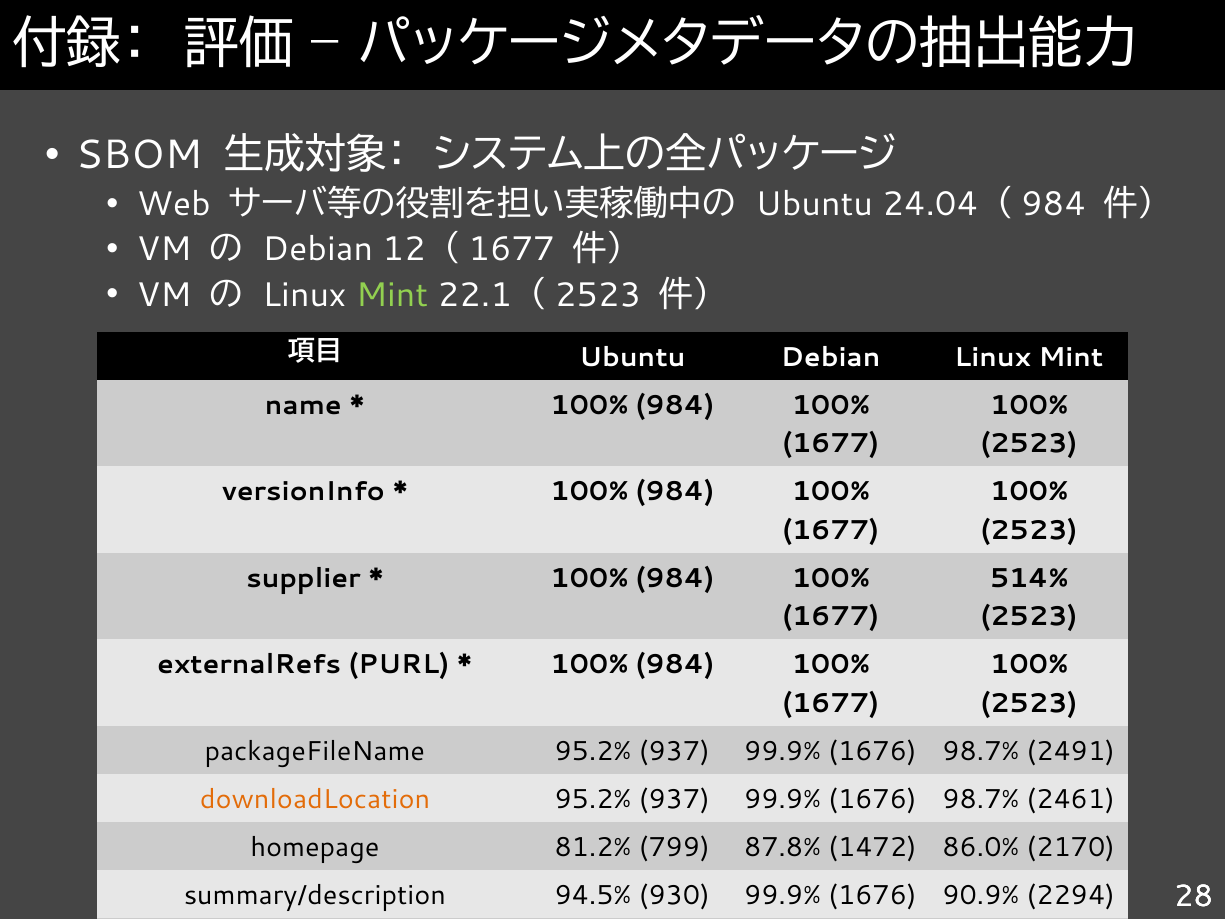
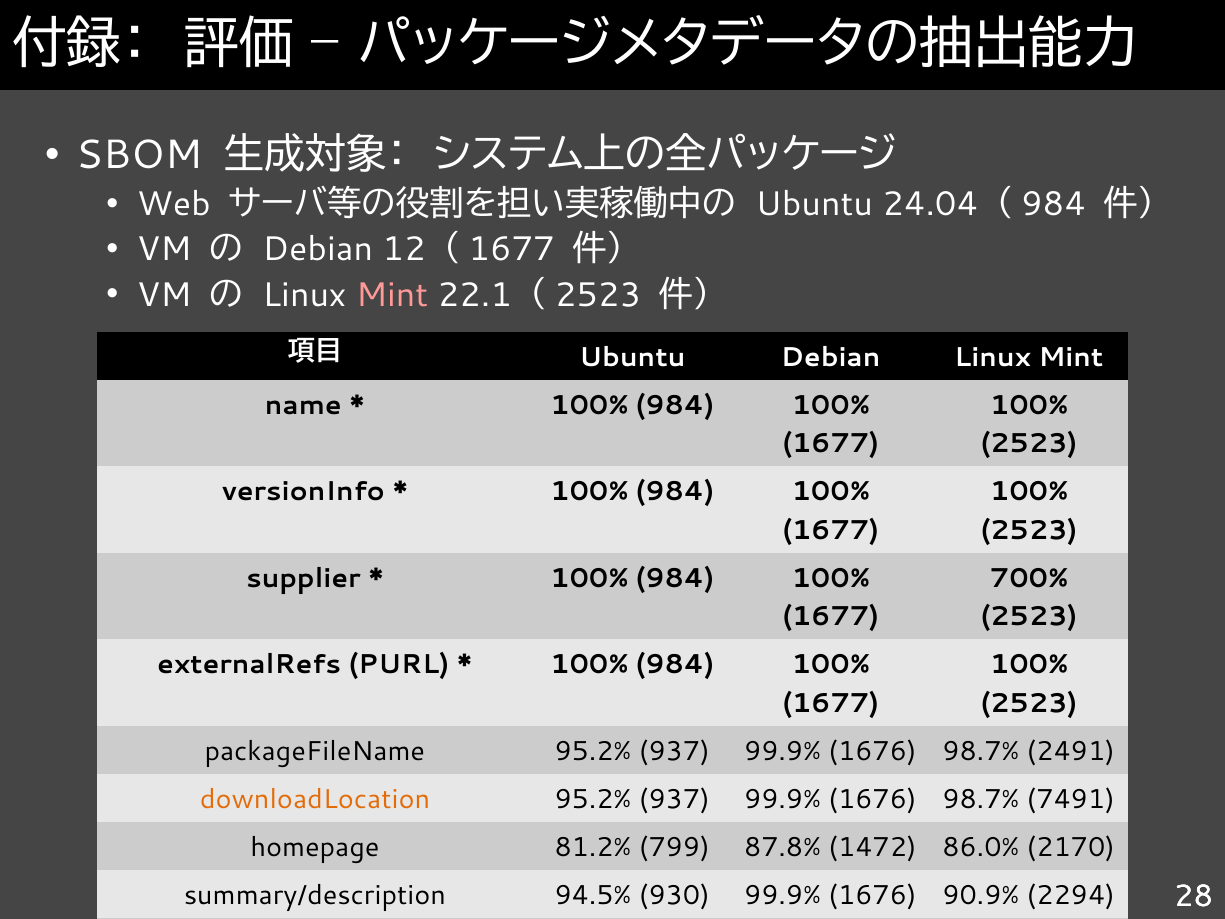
Mint colour: light green -> pink (392, 295)
514%: 514% -> 700% (1029, 578)
2461: 2461 -> 7491 (1071, 799)
